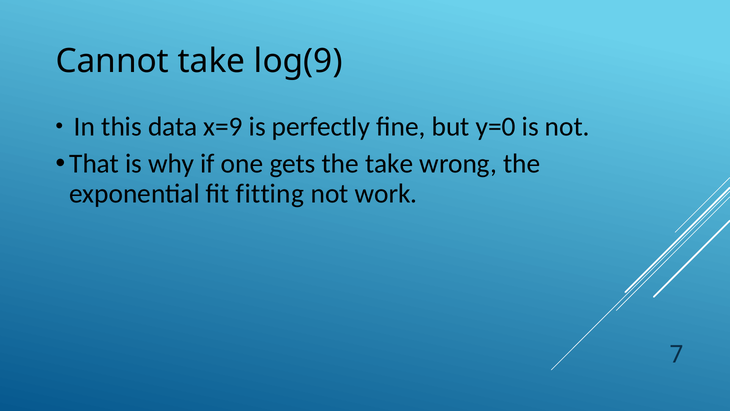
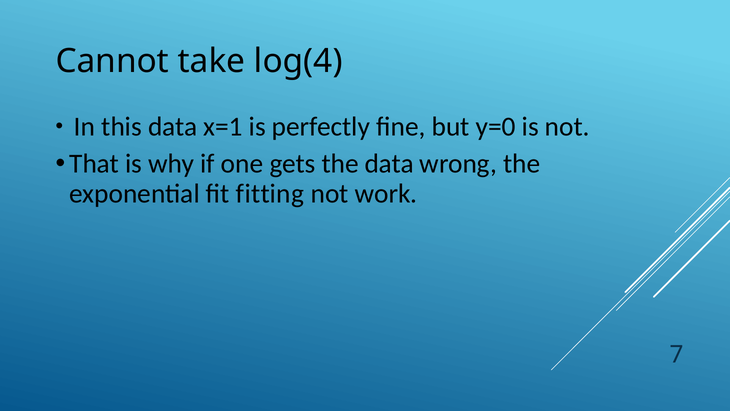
log(9: log(9 -> log(4 (298, 61)
x=9: x=9 -> x=1 (223, 127)
the take: take -> data (389, 164)
